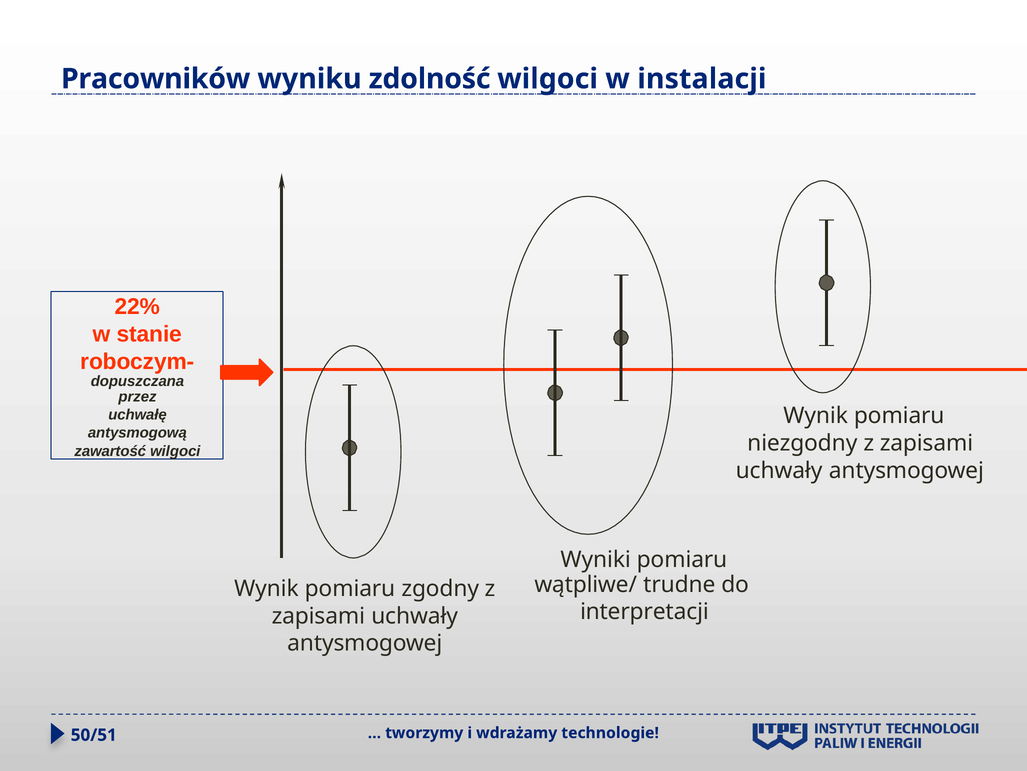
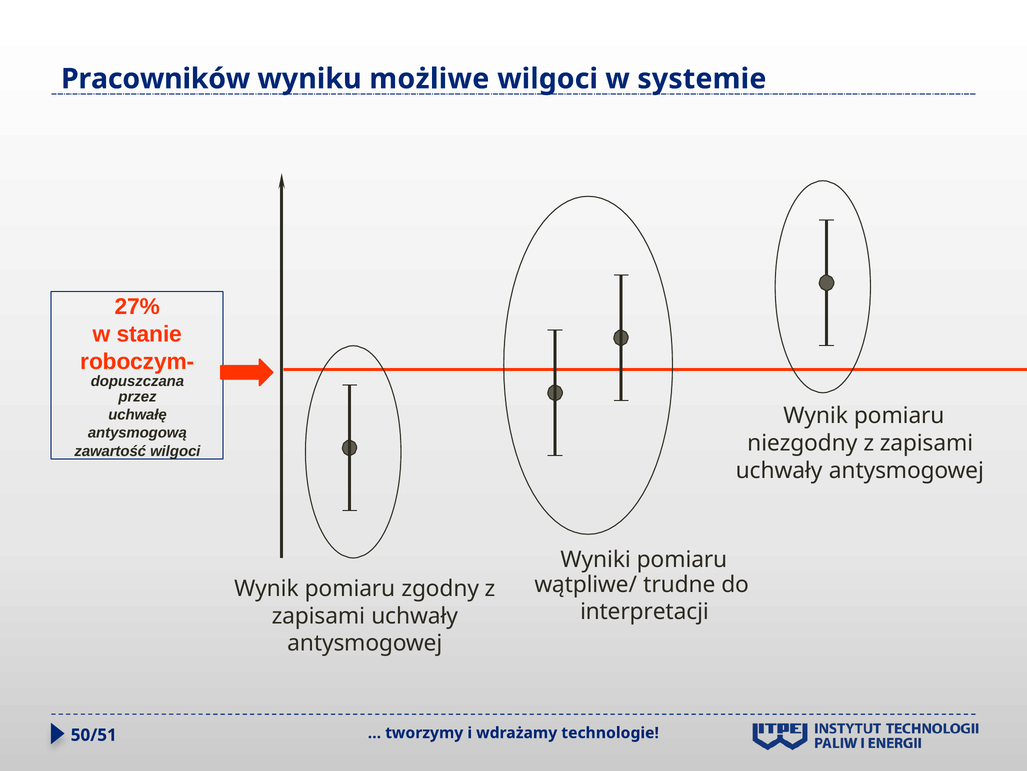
zdolność: zdolność -> możliwe (429, 79)
instalacji: instalacji -> systemie (702, 79)
22%: 22% -> 27% (137, 307)
